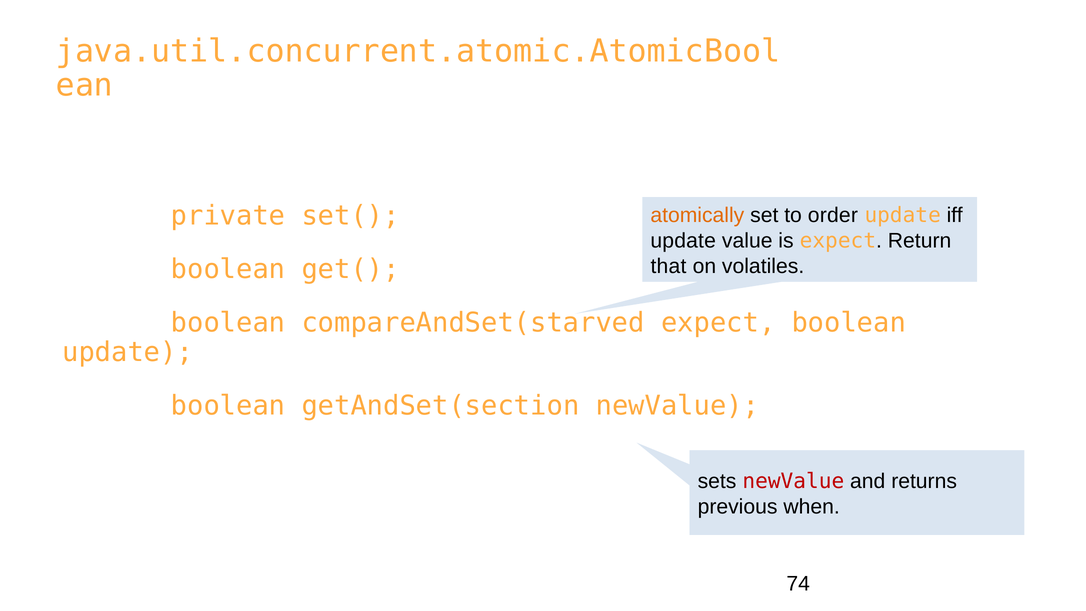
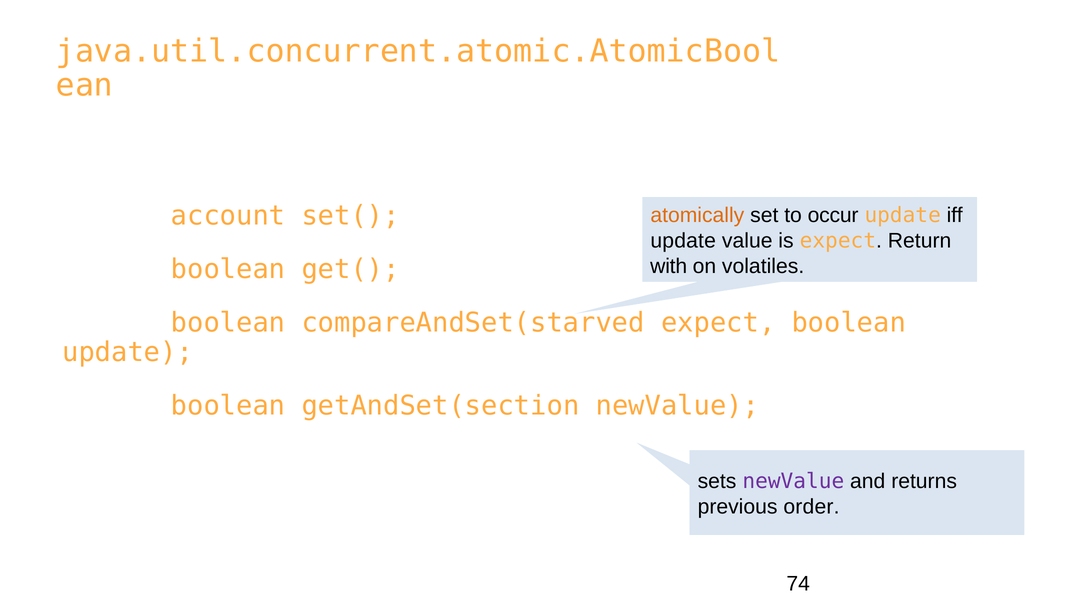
private: private -> account (228, 216)
order: order -> occur (833, 215)
that: that -> with (669, 266)
newValue colour: red -> purple (793, 481)
when: when -> order (811, 507)
